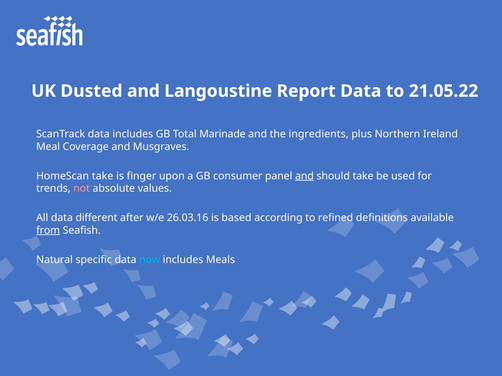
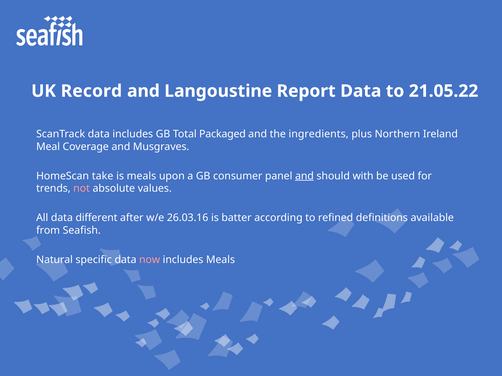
Dusted: Dusted -> Record (91, 91)
Marinade: Marinade -> Packaged (222, 134)
is finger: finger -> meals (141, 176)
should take: take -> with (363, 176)
based: based -> batter (236, 218)
from underline: present -> none (48, 231)
now colour: light blue -> pink (150, 260)
